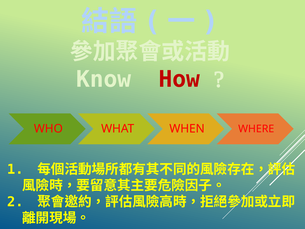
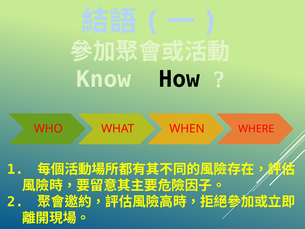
How colour: red -> black (179, 79)
